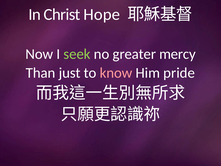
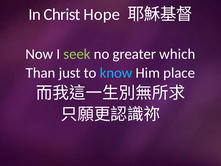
mercy: mercy -> which (177, 54)
know colour: pink -> light blue (116, 73)
pride: pride -> place (179, 73)
